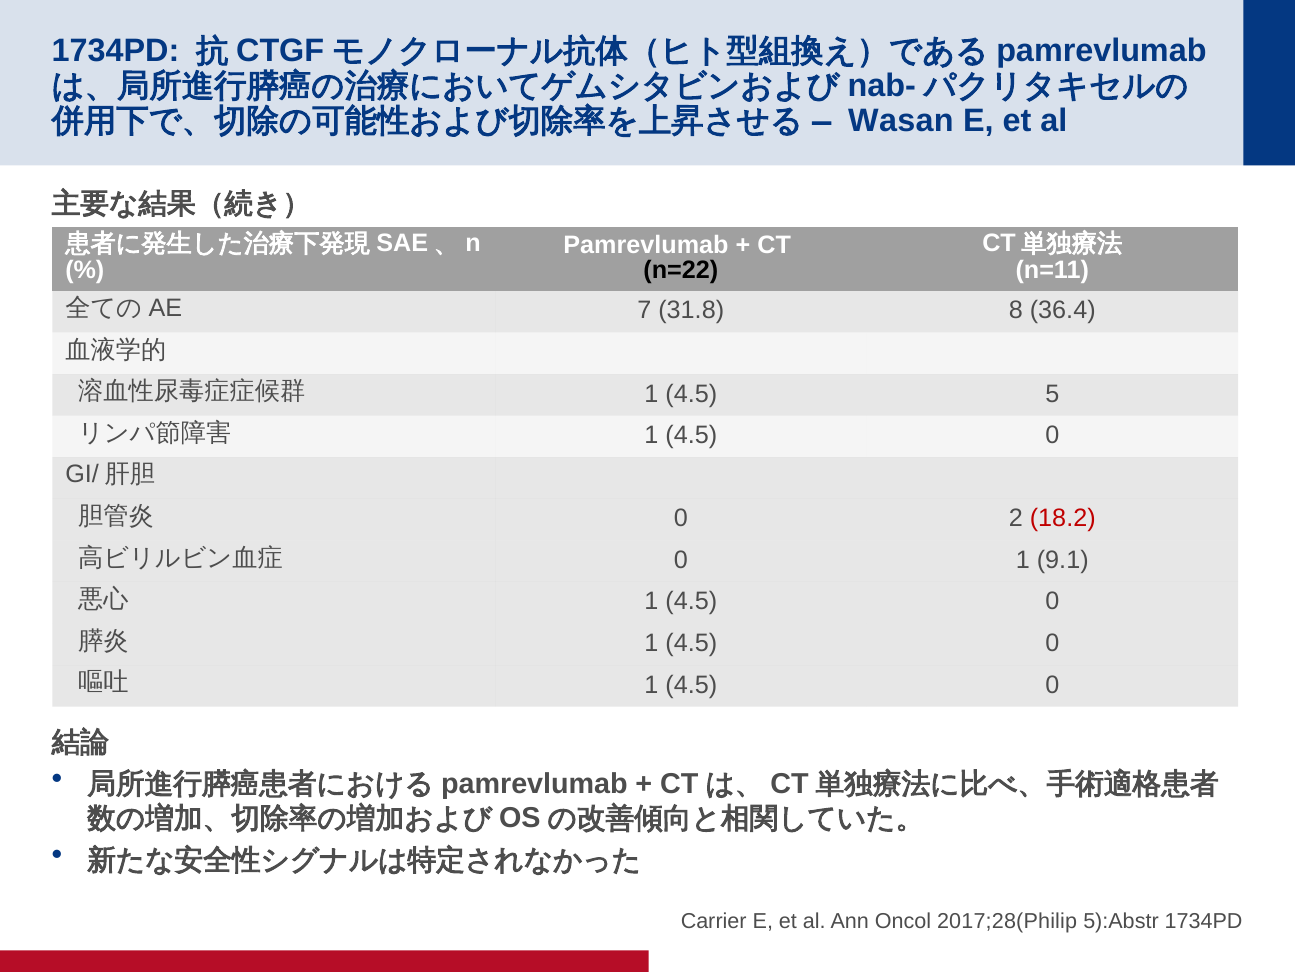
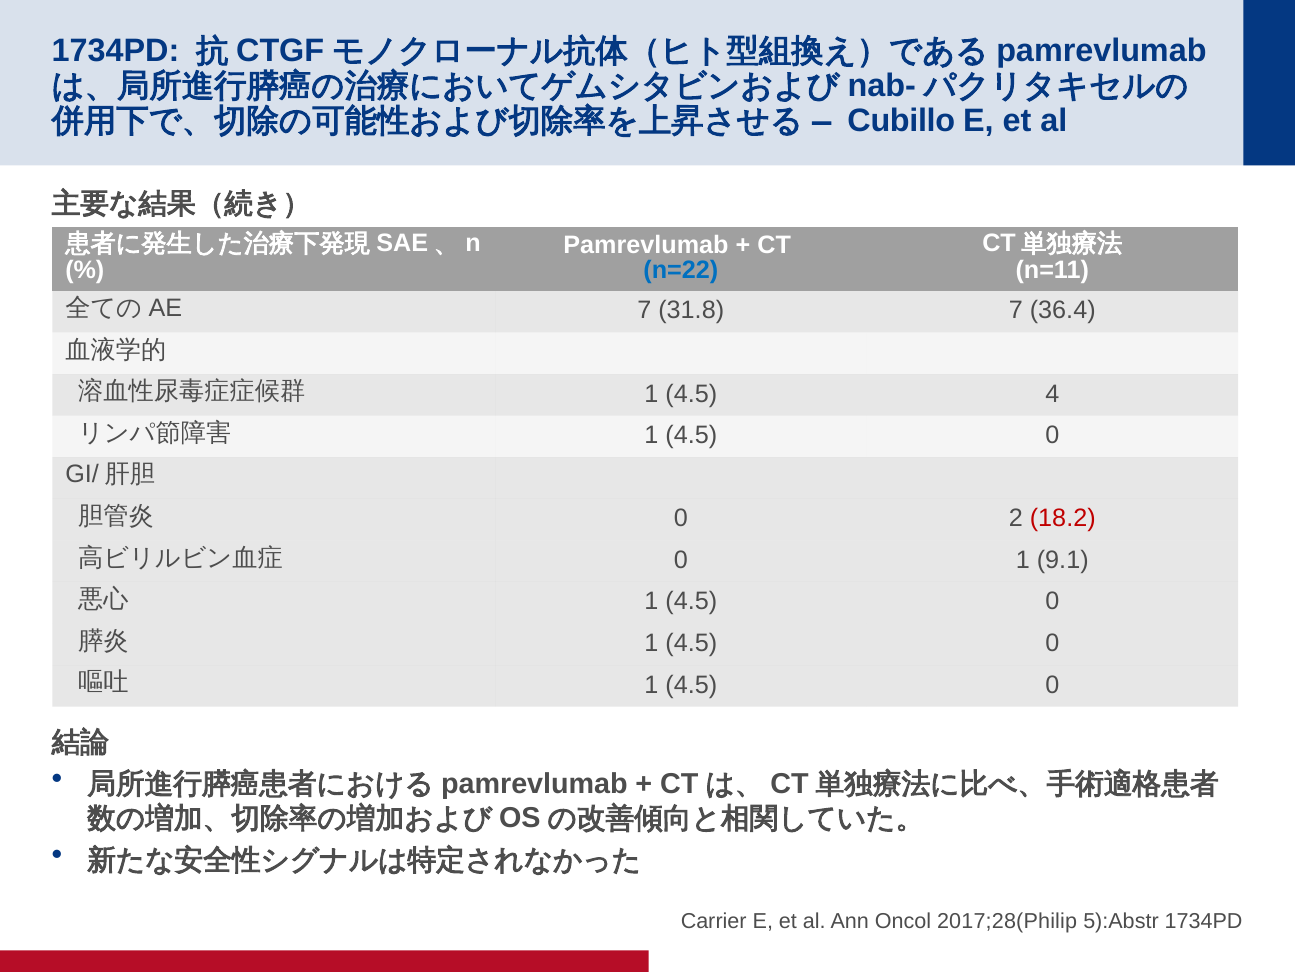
Wasan: Wasan -> Cubillo (901, 121)
n=22 colour: black -> blue (681, 270)
31.8 8: 8 -> 7 (1016, 310)
5: 5 -> 4 (1052, 393)
